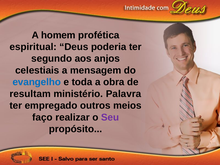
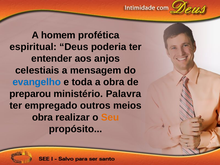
segundo: segundo -> entender (52, 59)
resultam: resultam -> preparou (30, 94)
faço: faço -> obra (42, 117)
Seu colour: purple -> orange (110, 117)
